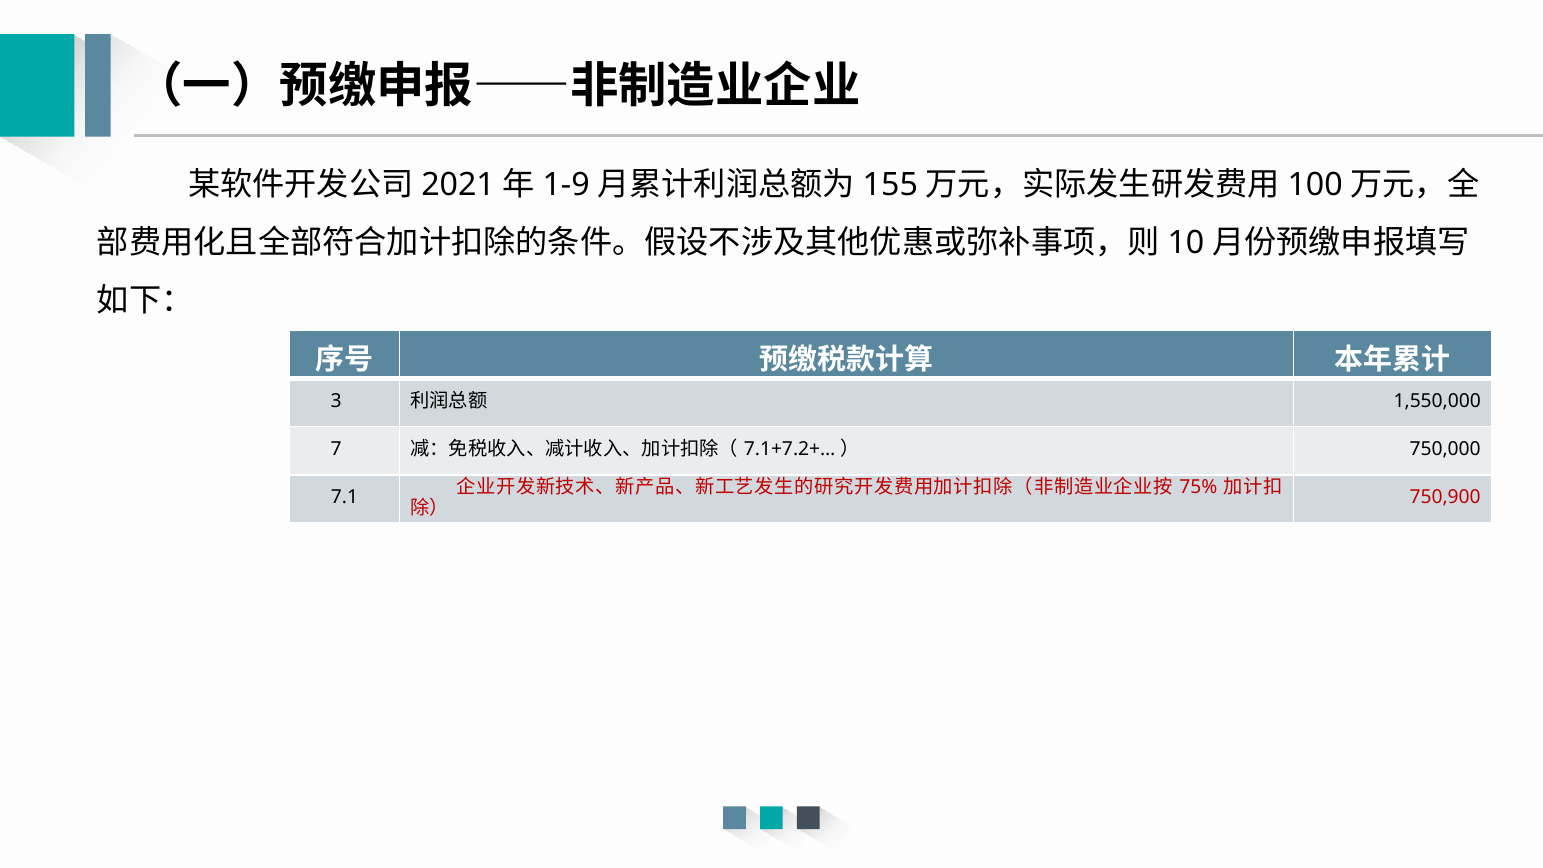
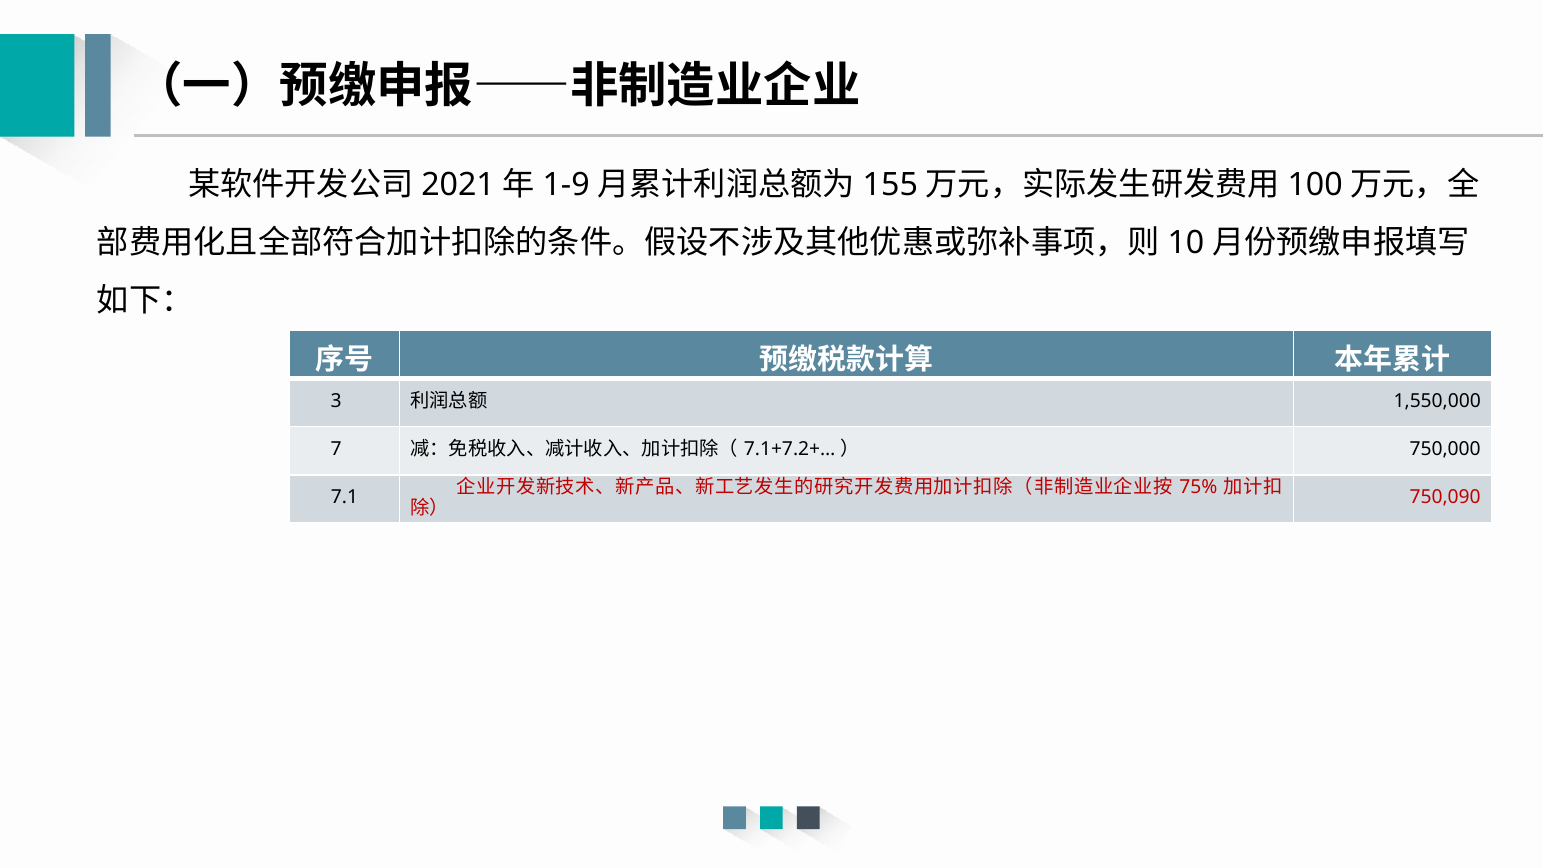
750,900: 750,900 -> 750,090 (1445, 497)
